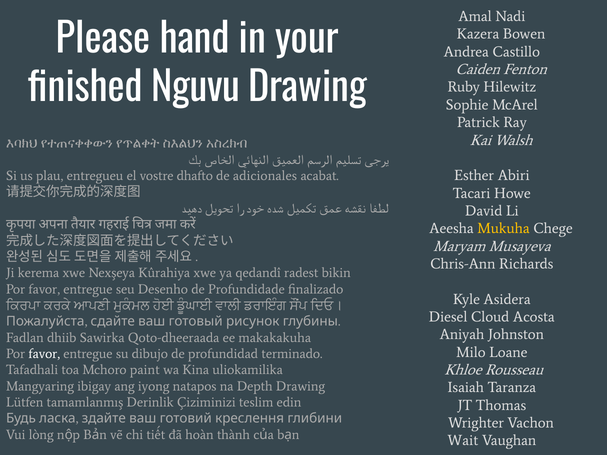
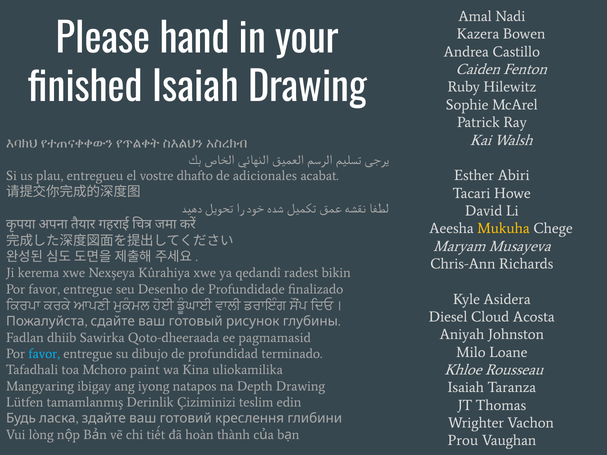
finished Nguvu: Nguvu -> Isaiah (195, 88)
makakakuha: makakakuha -> pagmamasid (275, 338)
favor colour: white -> light blue (44, 354)
Wait: Wait -> Prou (463, 441)
